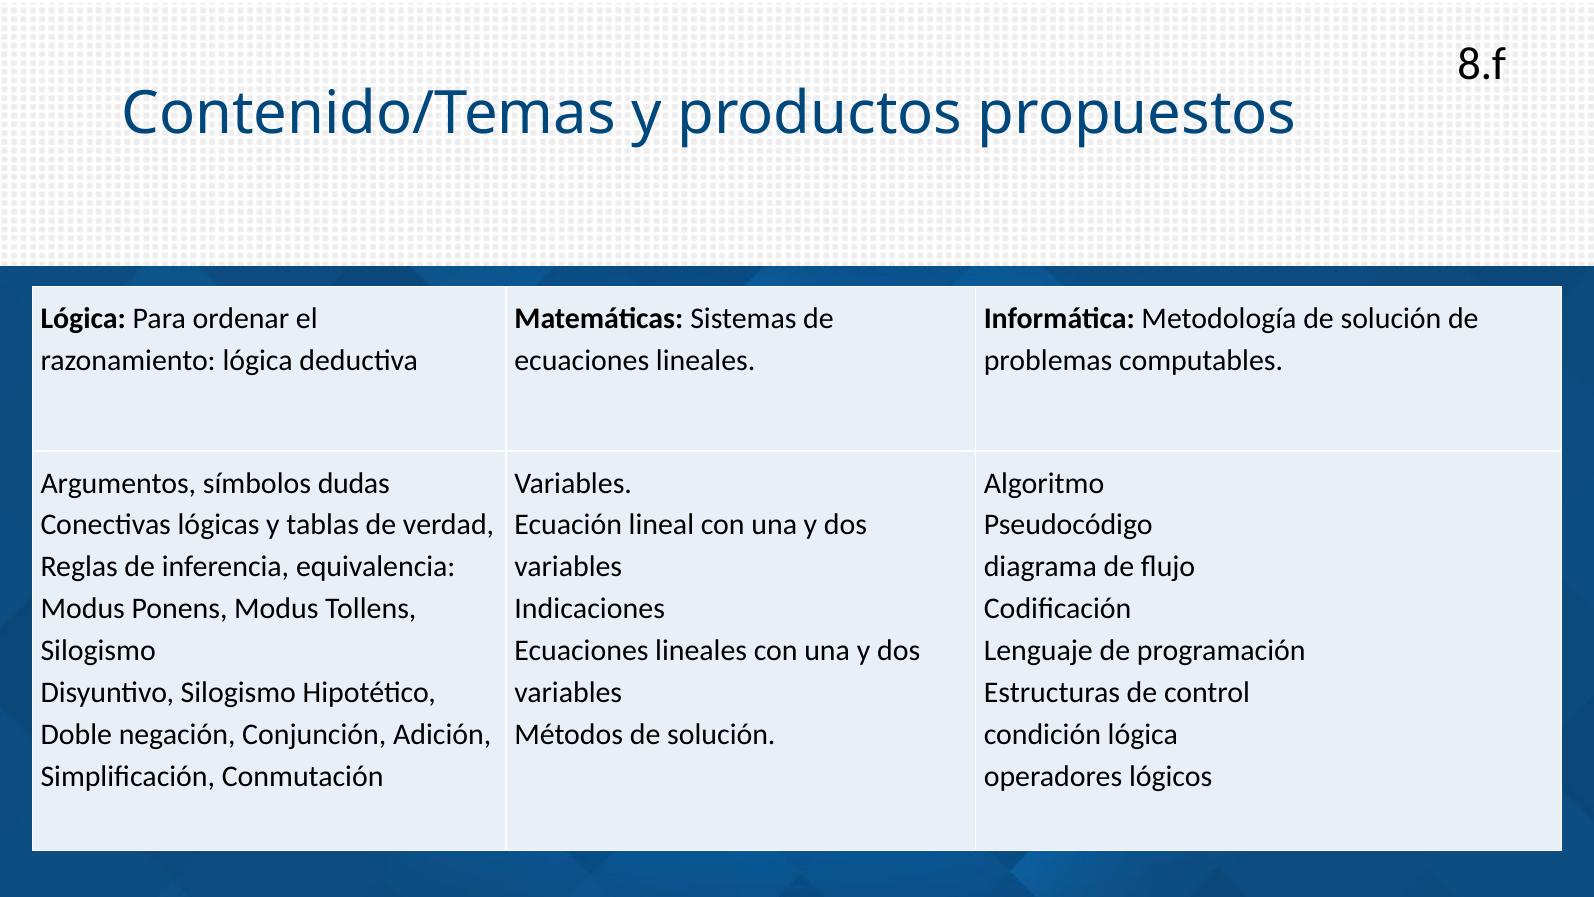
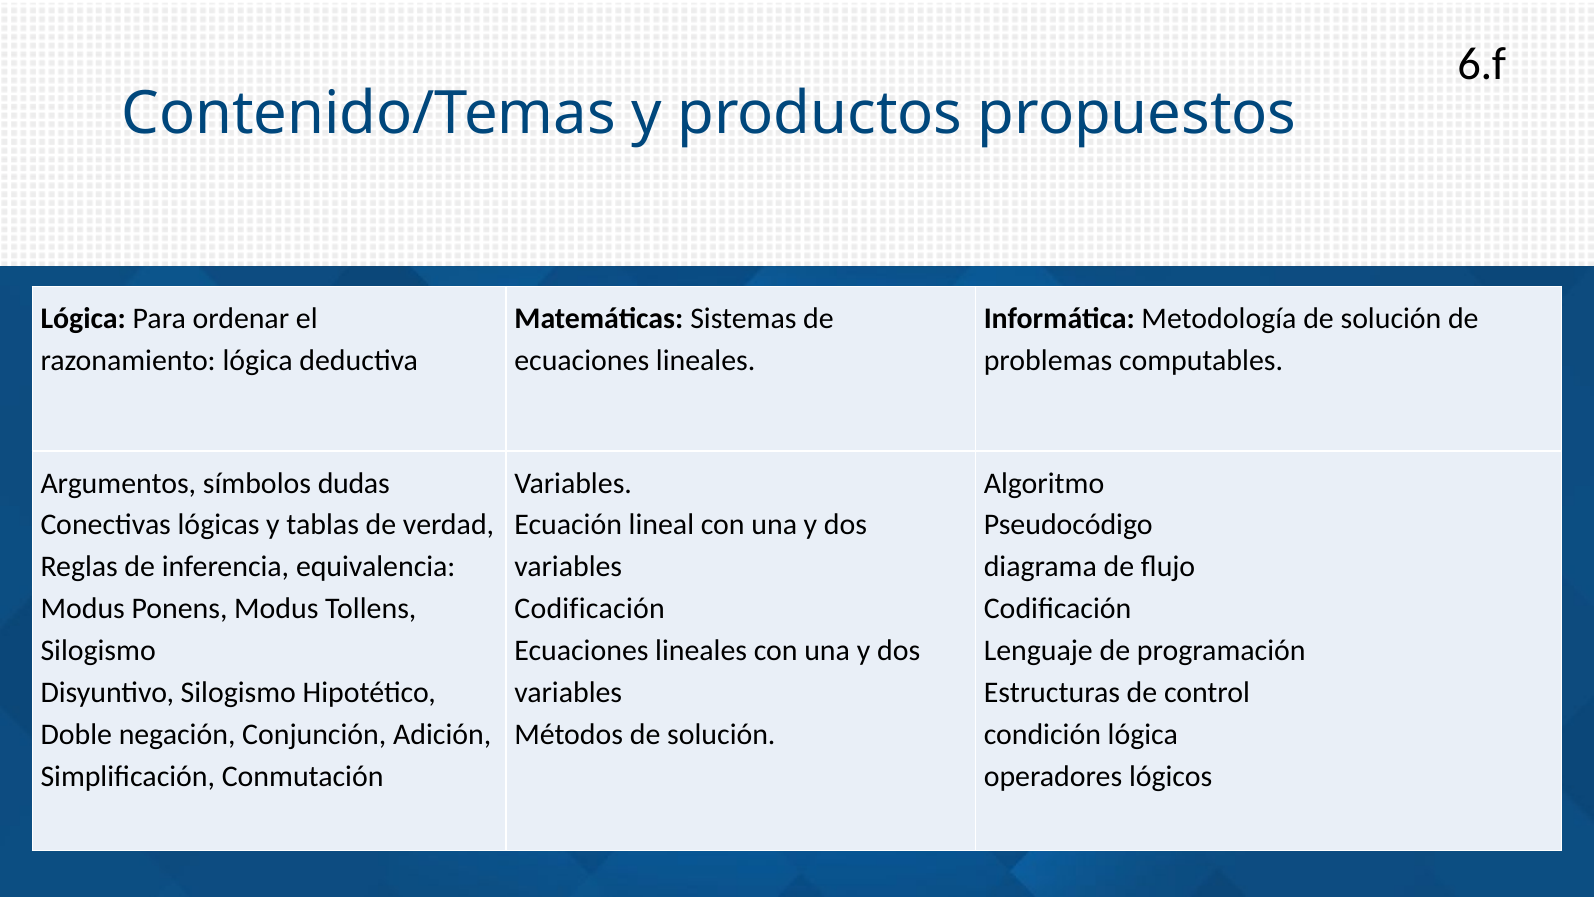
8.f: 8.f -> 6.f (1482, 64)
Indicaciones: Indicaciones -> Codificación (590, 609)
